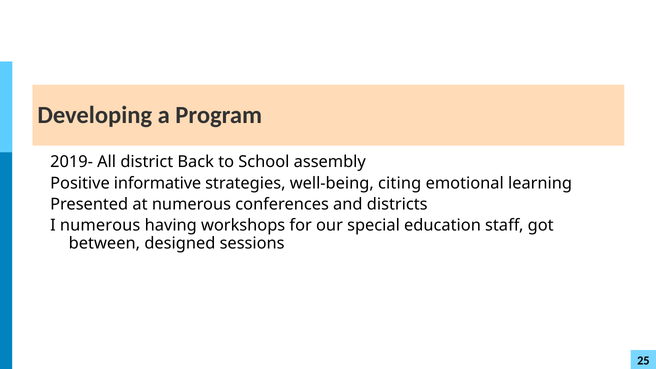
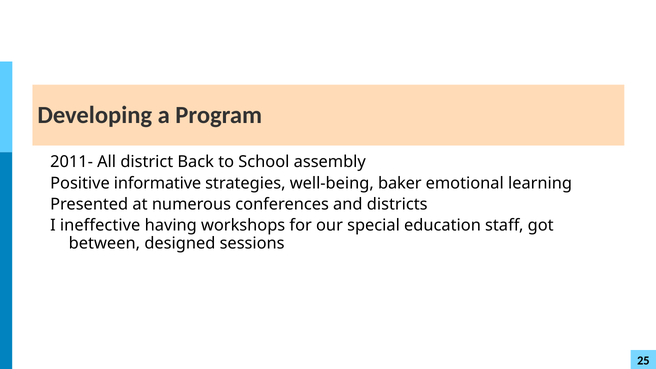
2019-: 2019- -> 2011- (72, 162)
citing: citing -> baker (400, 183)
I numerous: numerous -> ineffective (100, 225)
